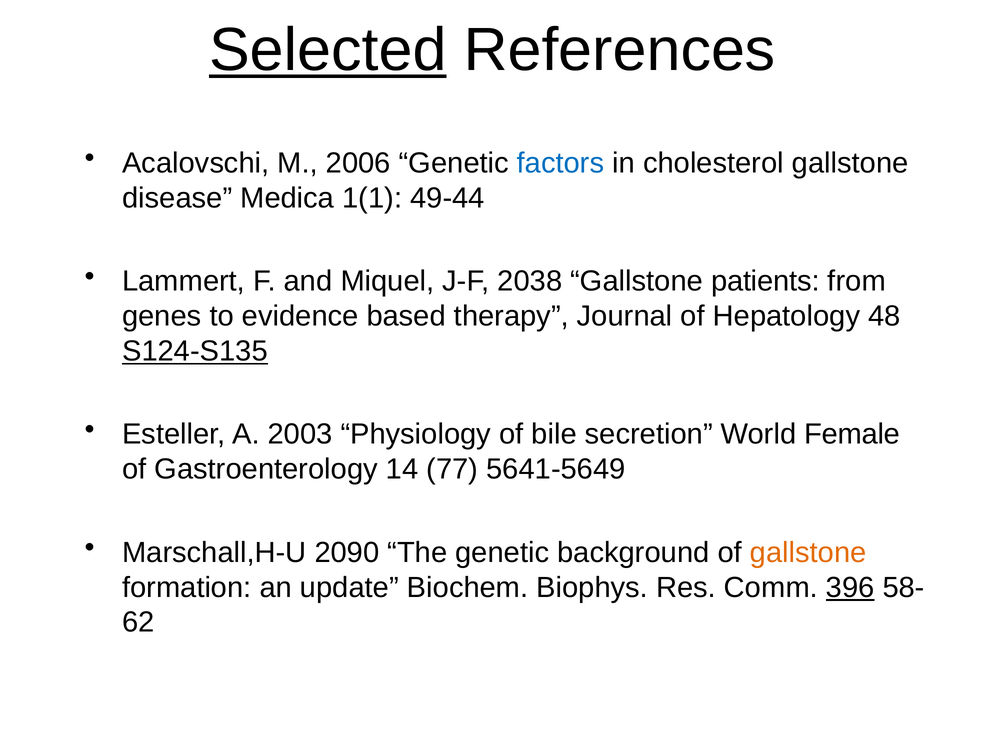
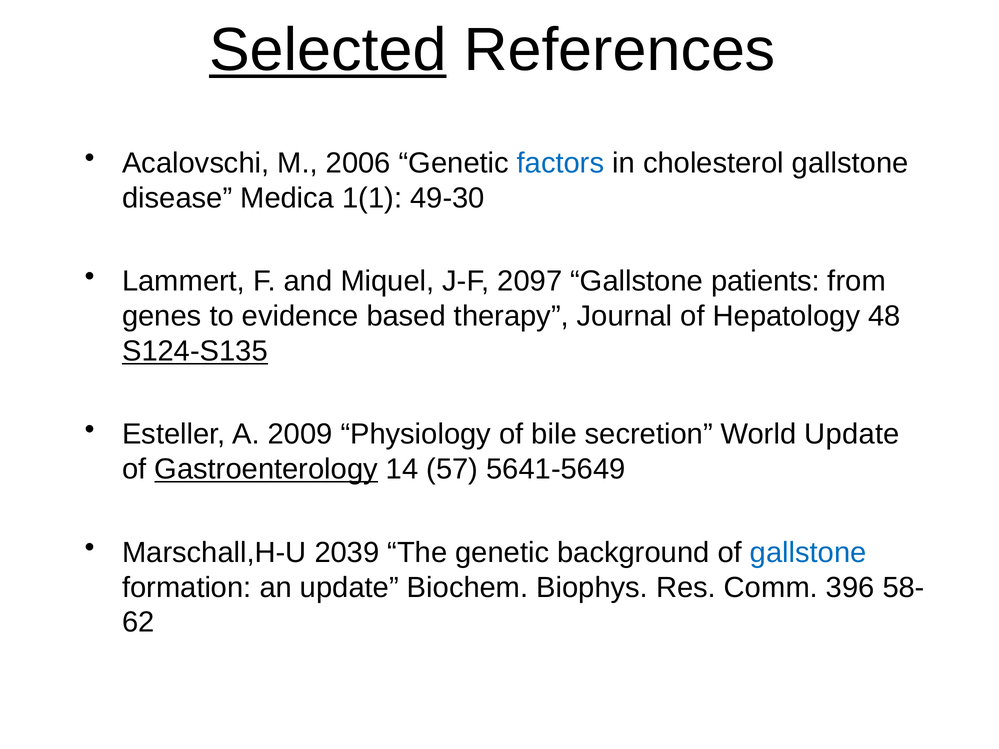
49-44: 49-44 -> 49-30 (447, 198)
2038: 2038 -> 2097 (530, 281)
2003: 2003 -> 2009 (300, 434)
World Female: Female -> Update (852, 434)
Gastroenterology underline: none -> present (266, 469)
77: 77 -> 57 (452, 469)
2090: 2090 -> 2039 (347, 553)
gallstone colour: orange -> blue (808, 553)
396 underline: present -> none (850, 588)
